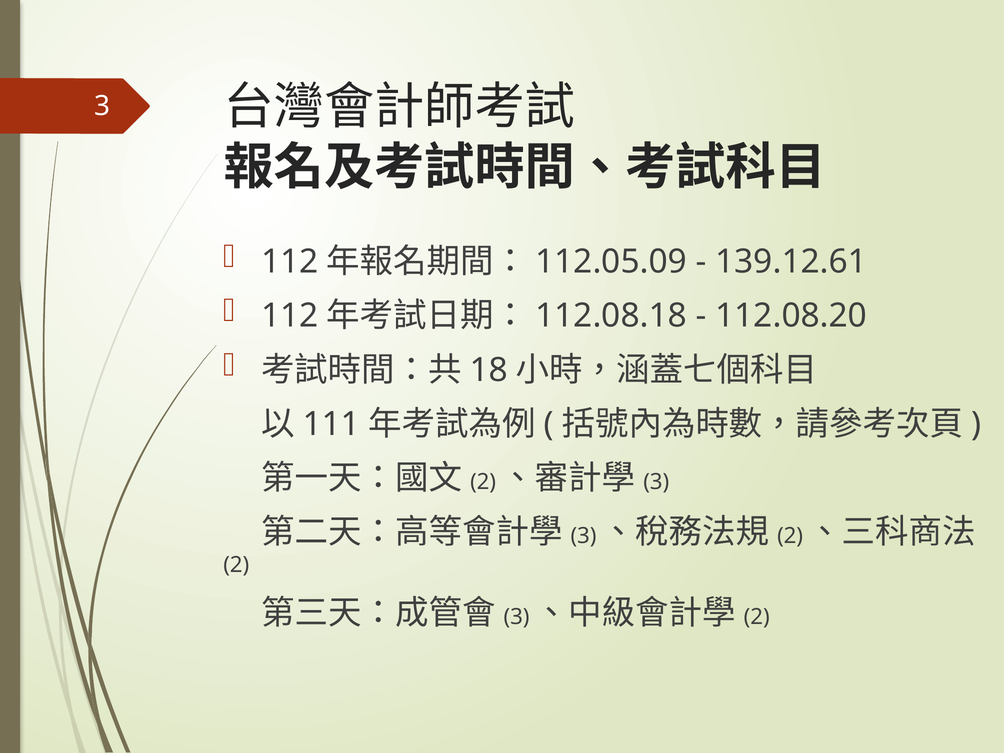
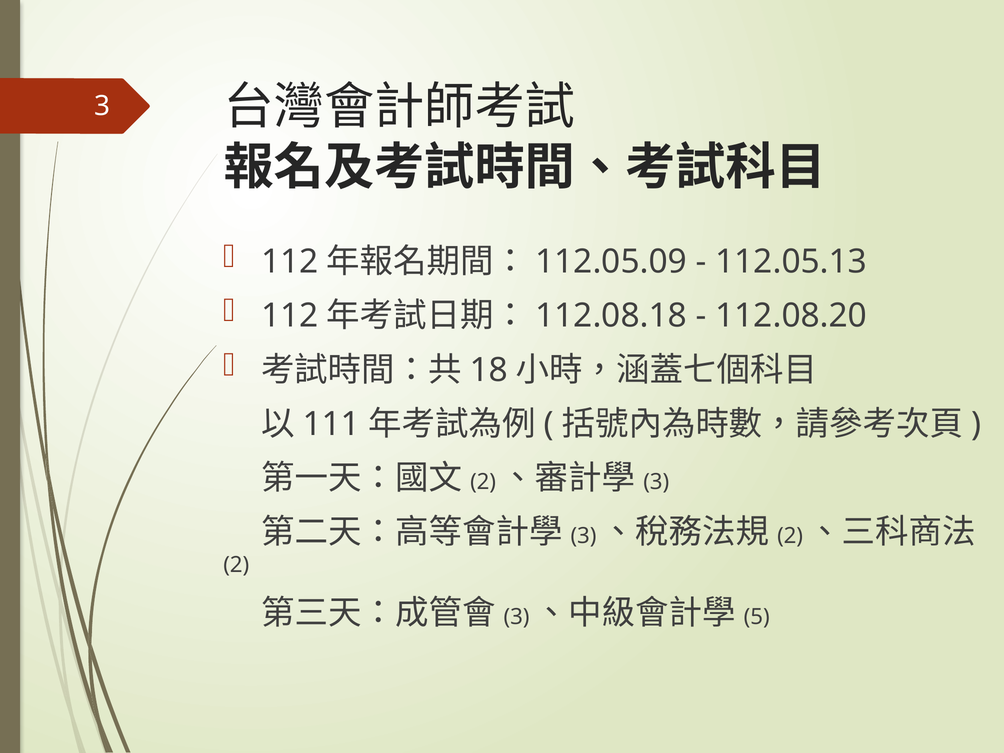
139.12.61: 139.12.61 -> 112.05.13 (791, 262)
2: 2 -> 5 (757, 617)
